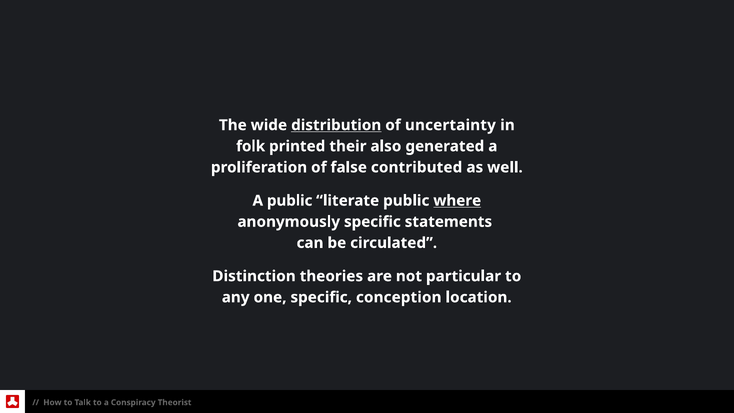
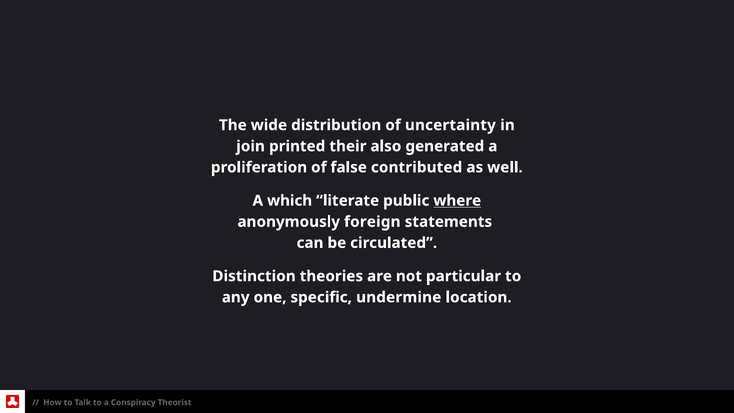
distribution underline: present -> none (336, 125)
folk: folk -> join (251, 146)
A public: public -> which (290, 201)
anonymously specific: specific -> foreign (372, 222)
conception: conception -> undermine (399, 297)
